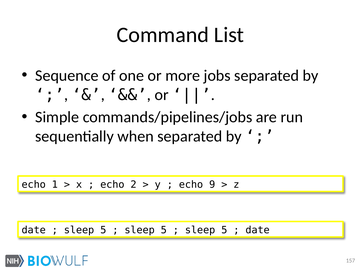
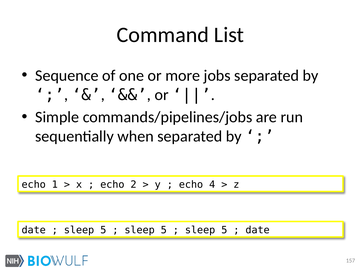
9: 9 -> 4 (212, 185)
